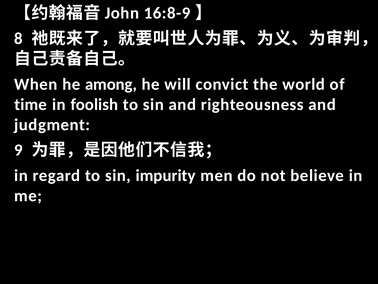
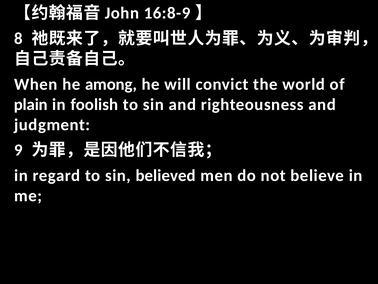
time: time -> plain (31, 104)
impurity: impurity -> believed (166, 175)
